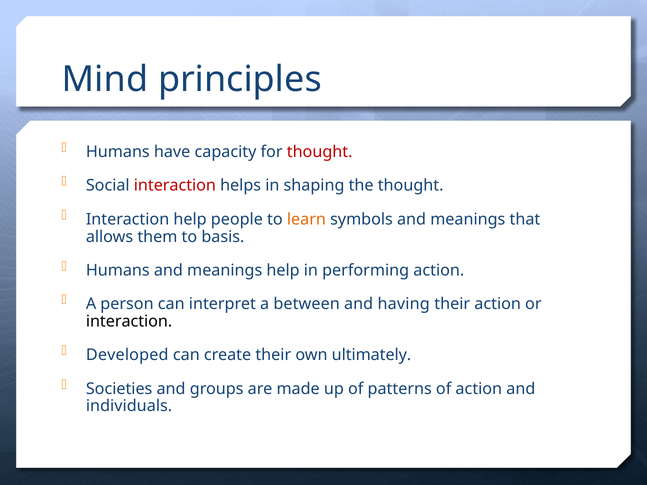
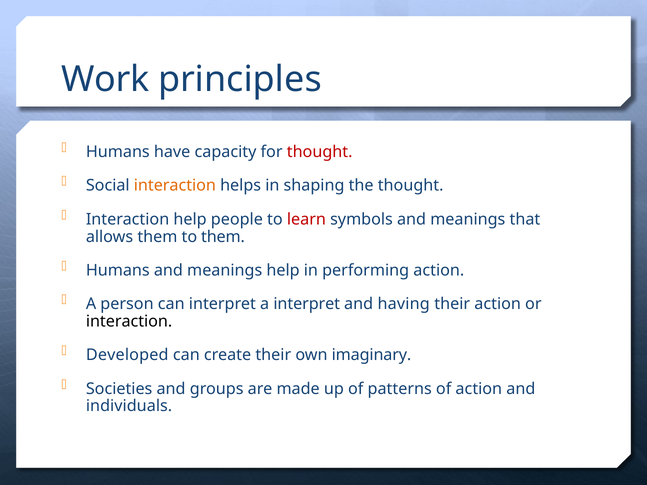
Mind: Mind -> Work (105, 80)
interaction colour: red -> orange (175, 186)
learn colour: orange -> red (306, 219)
to basis: basis -> them (223, 237)
a between: between -> interpret (307, 304)
ultimately: ultimately -> imaginary (371, 355)
